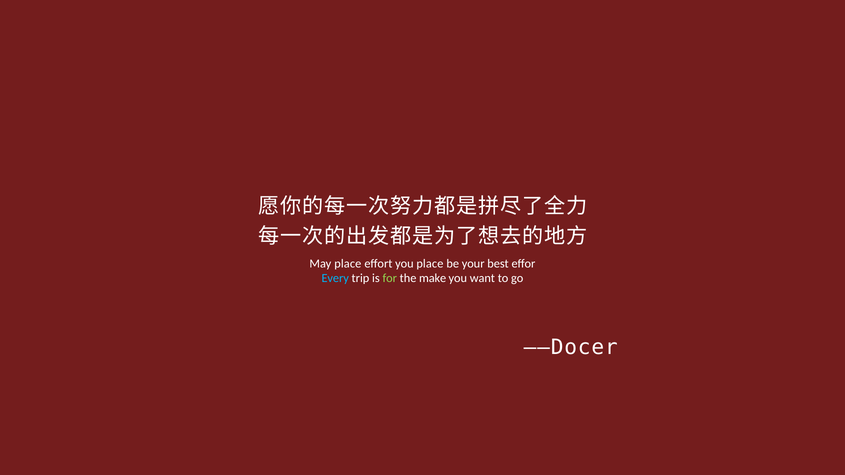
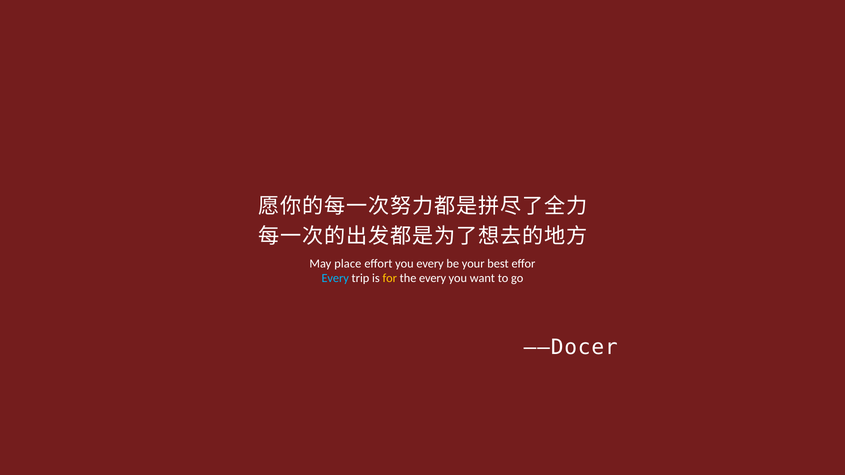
you place: place -> every (430, 264)
for colour: light green -> yellow (390, 279)
the make: make -> every (433, 279)
